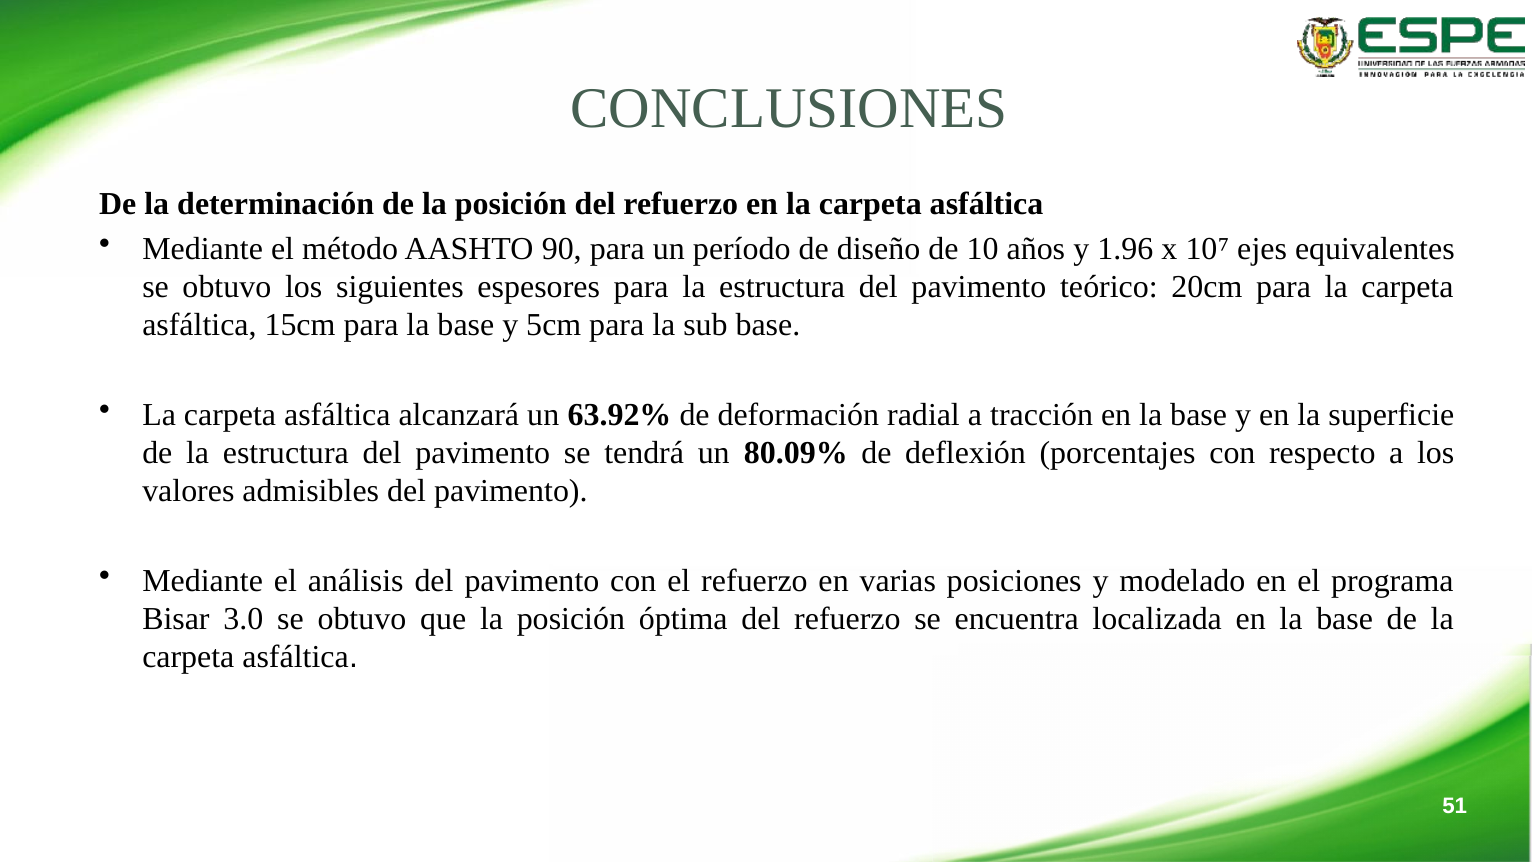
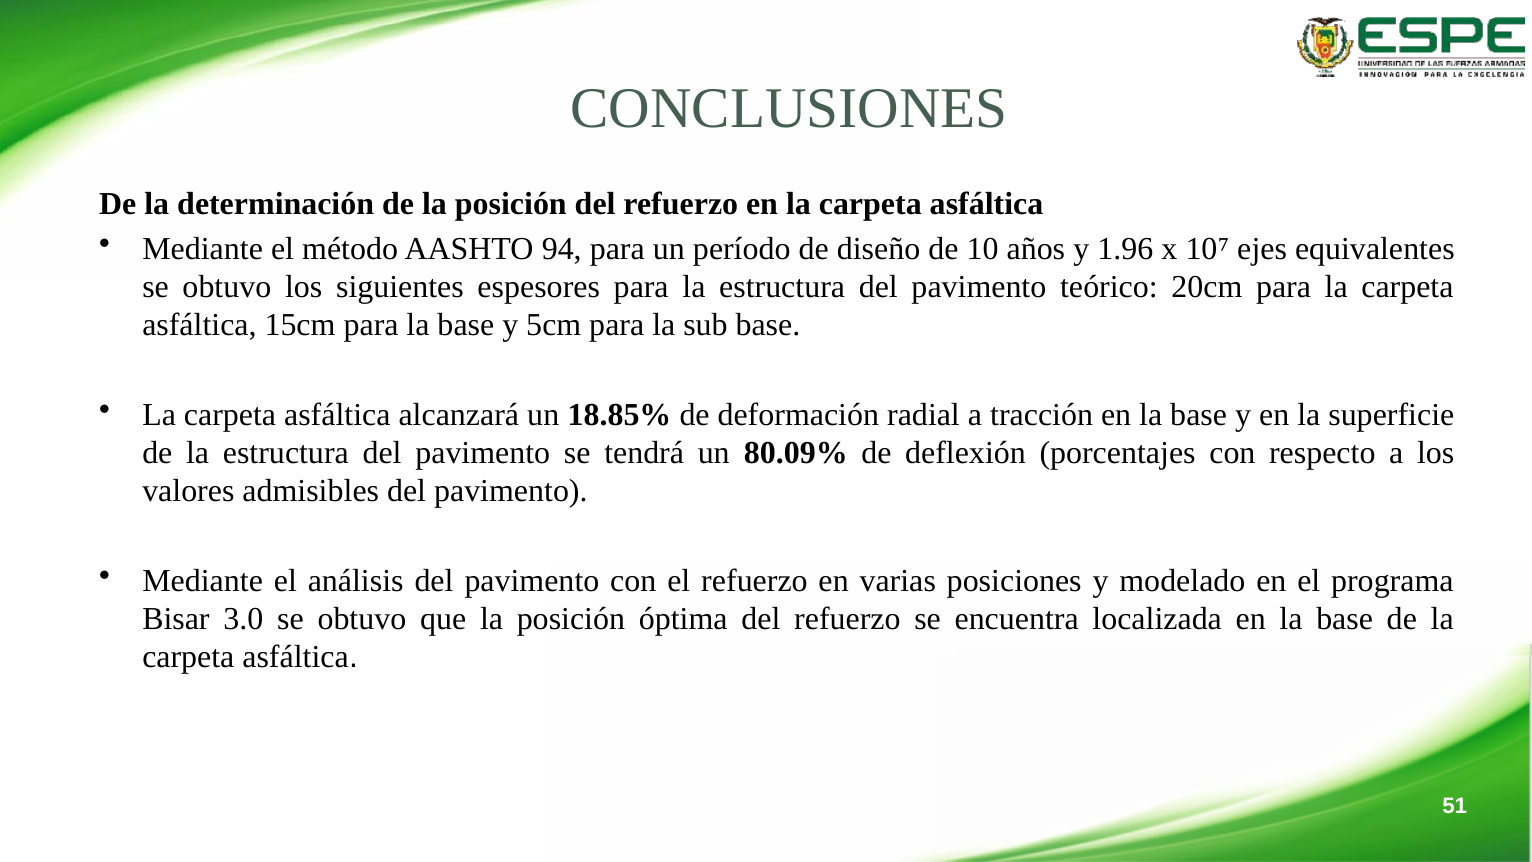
90: 90 -> 94 (562, 249)
63.92%: 63.92% -> 18.85% (620, 415)
